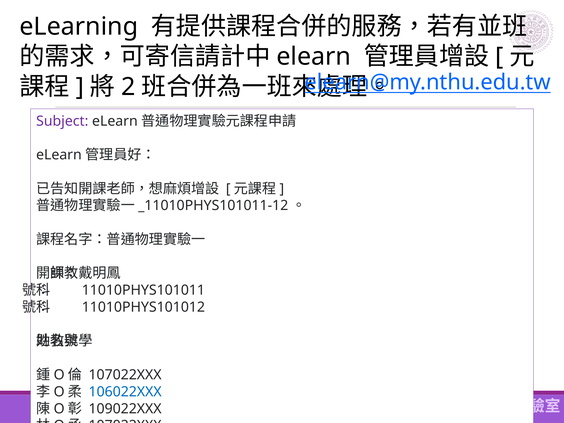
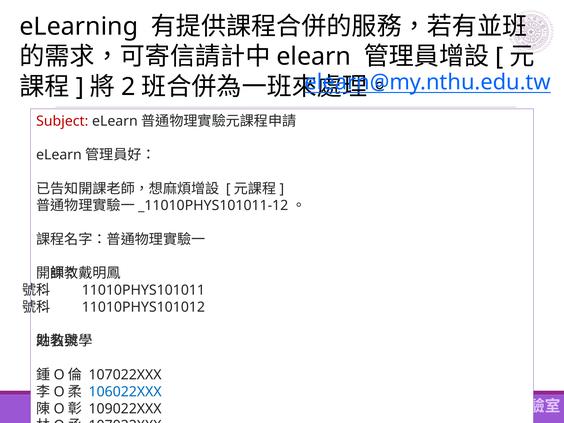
Subject colour: purple -> red (62, 121)
